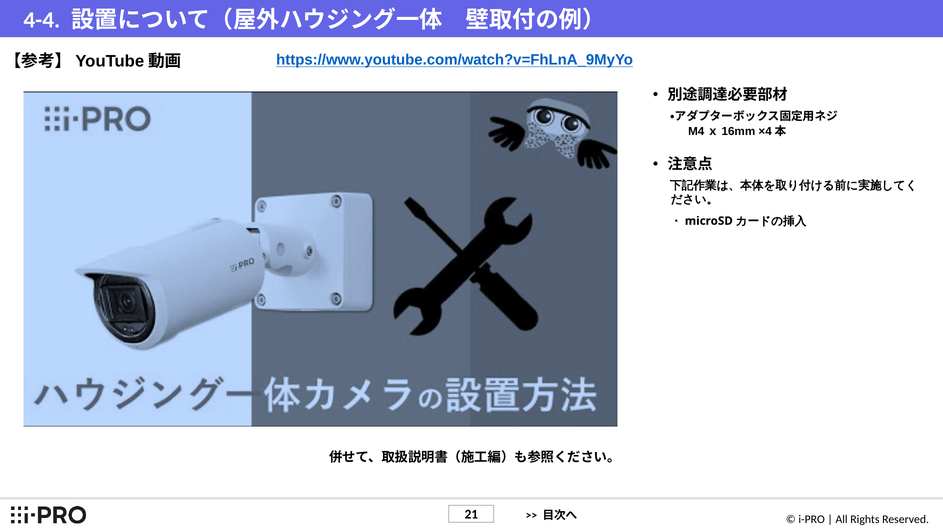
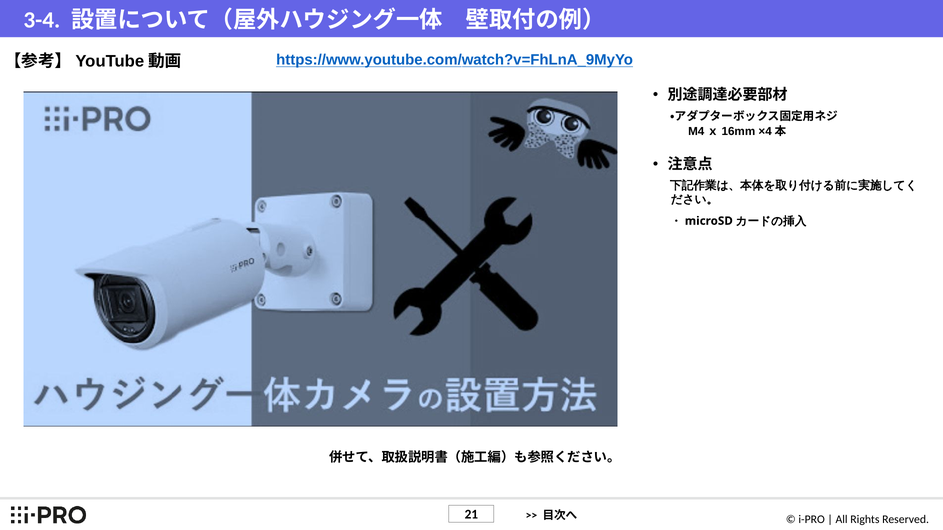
4-4: 4-4 -> 3-4 (42, 20)
